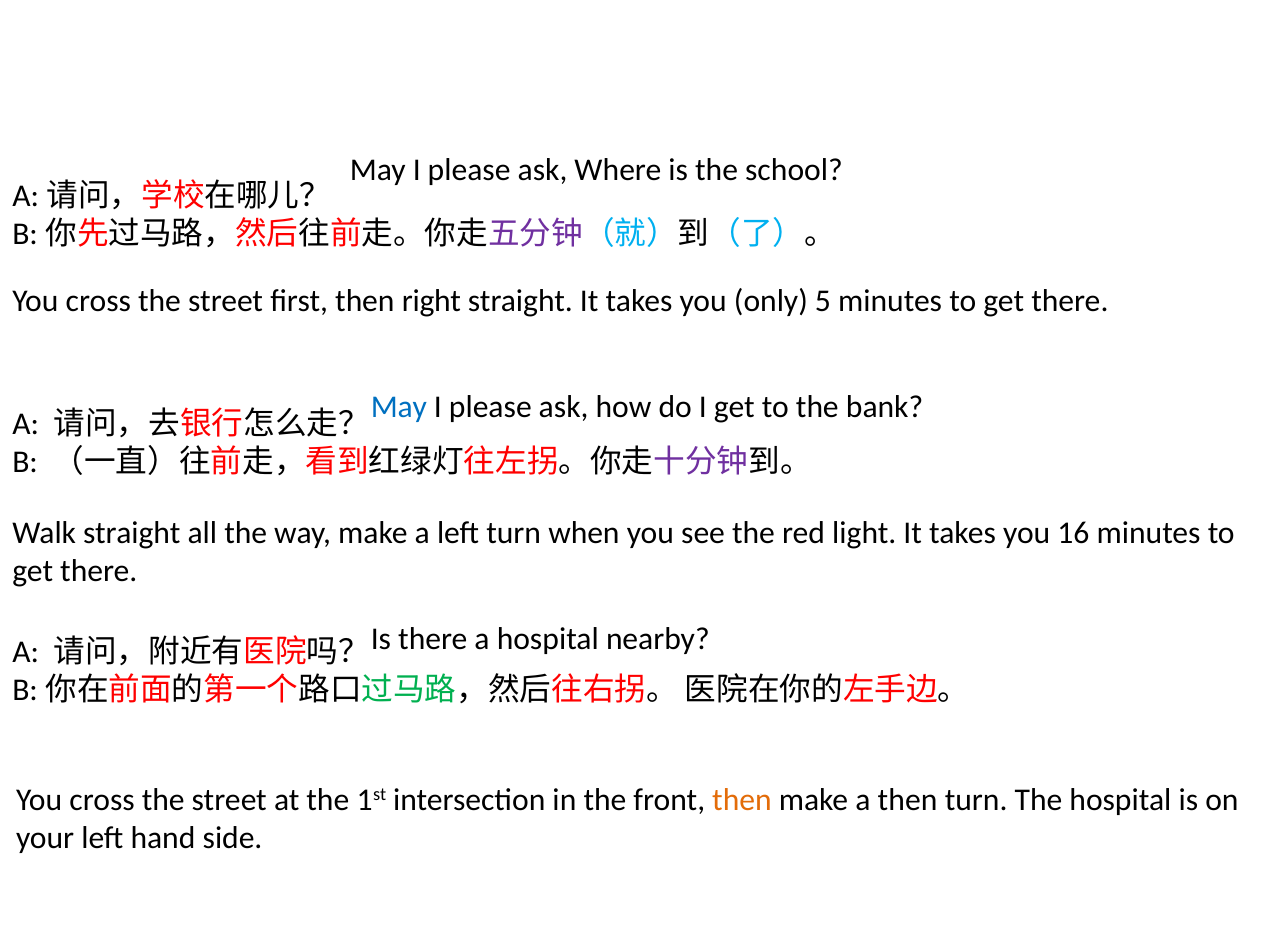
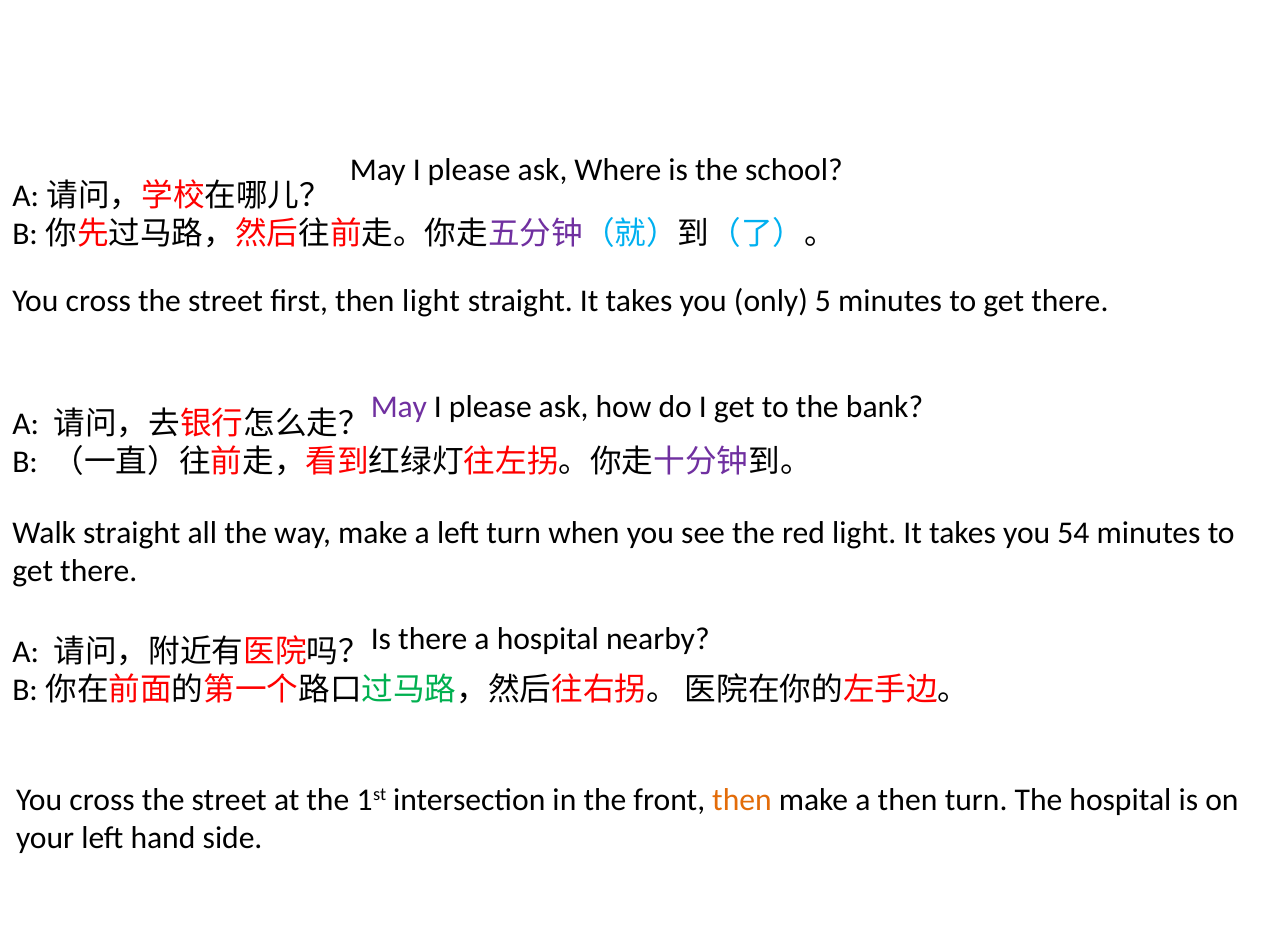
then right: right -> light (431, 301)
May colour: blue -> purple (399, 407)
16: 16 -> 54 (1073, 533)
